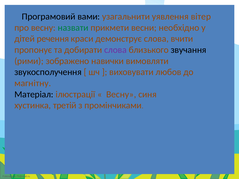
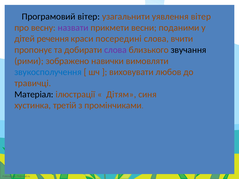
Програмовий вами: вами -> вітер (89, 17)
назвати colour: green -> purple (73, 28)
необхідно: необхідно -> поданими (179, 28)
демонструє: демонструє -> посередині (119, 39)
звукосполучення colour: black -> blue (48, 72)
магнітну: магнітну -> травичці (33, 83)
Весну: Весну -> Дітям (121, 94)
